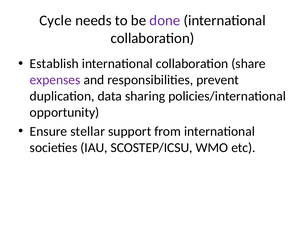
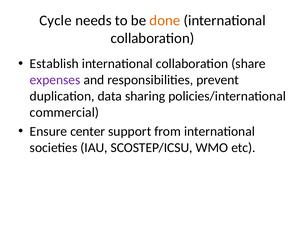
done colour: purple -> orange (165, 21)
opportunity: opportunity -> commercial (64, 113)
stellar: stellar -> center (88, 132)
